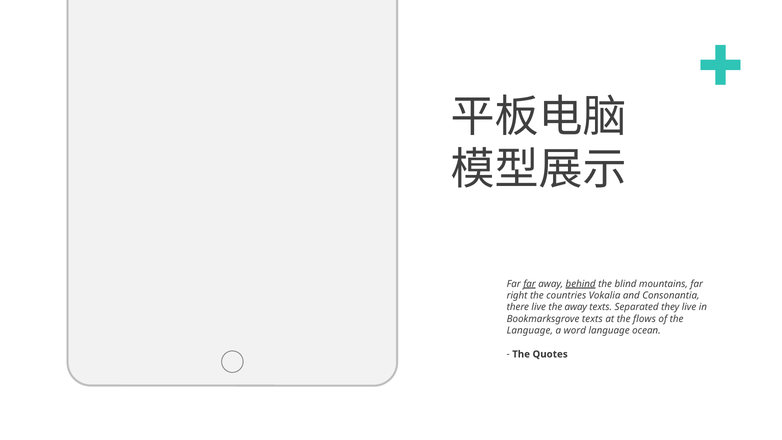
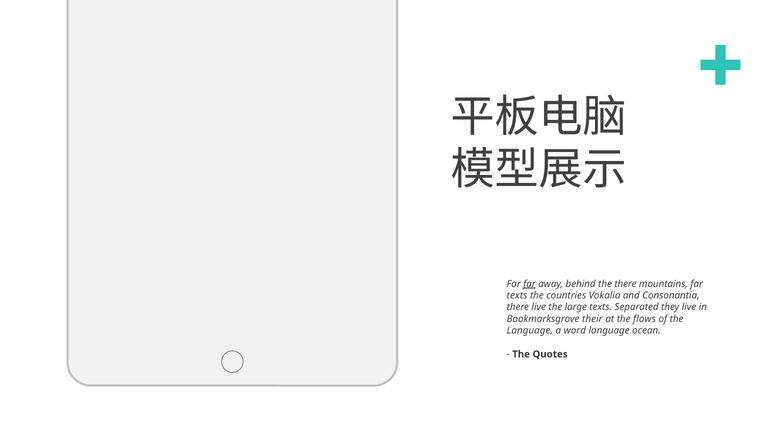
behind underline: present -> none (581, 284)
the blind: blind -> there (625, 284)
right: right -> texts (517, 295)
the away: away -> large (576, 307)
Bookmarksgrove texts: texts -> their (592, 319)
